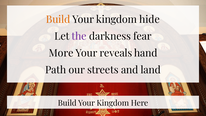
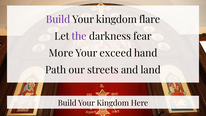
Build colour: orange -> purple (58, 19)
hide: hide -> flare (150, 19)
reveals: reveals -> exceed (116, 53)
